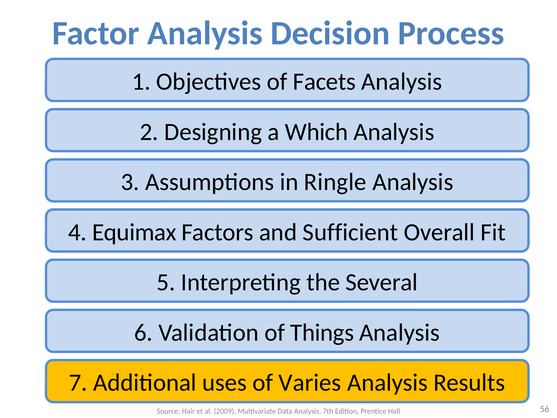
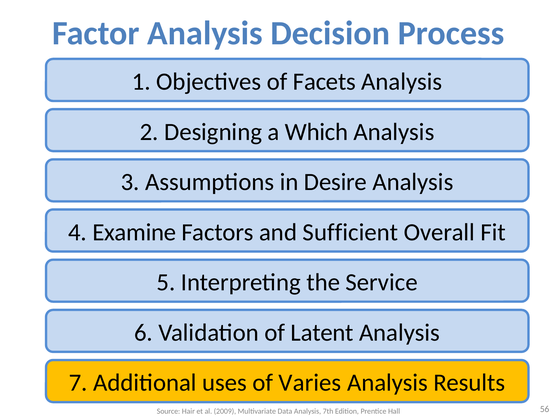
Ringle: Ringle -> Desire (335, 182)
Equimax: Equimax -> Examine (134, 232)
Several: Several -> Service (382, 282)
Things: Things -> Latent (322, 332)
